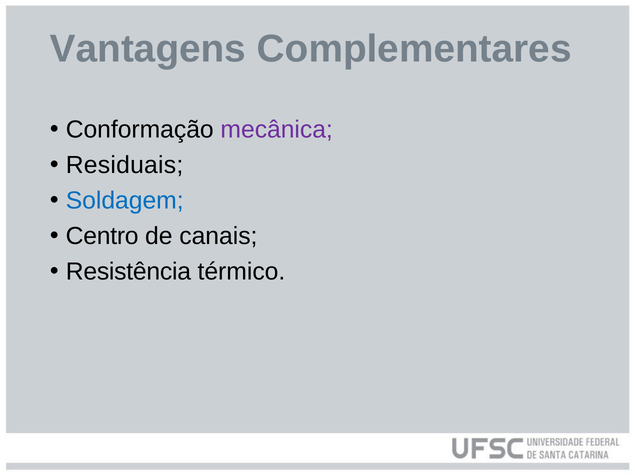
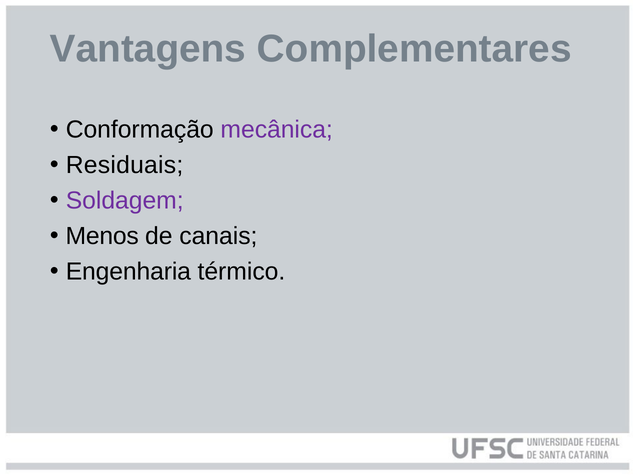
Soldagem colour: blue -> purple (125, 201)
Centro: Centro -> Menos (102, 236)
Resistência: Resistência -> Engenharia (128, 272)
